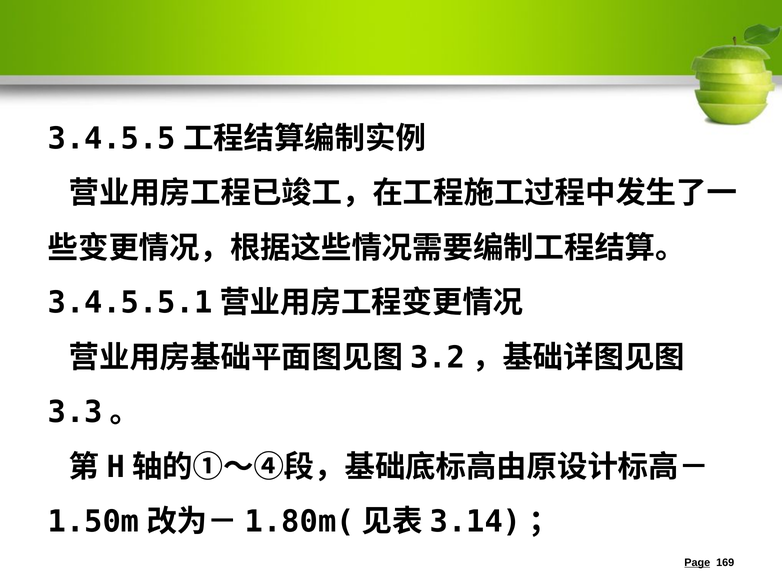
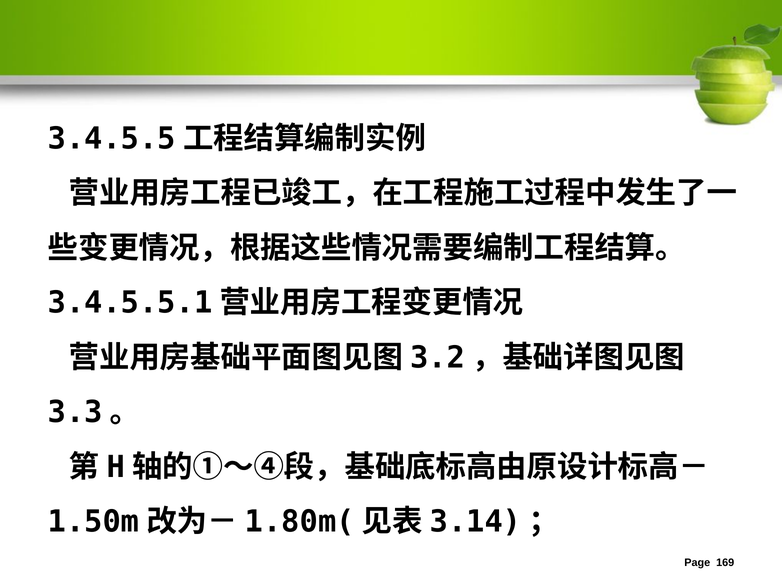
Page underline: present -> none (697, 563)
